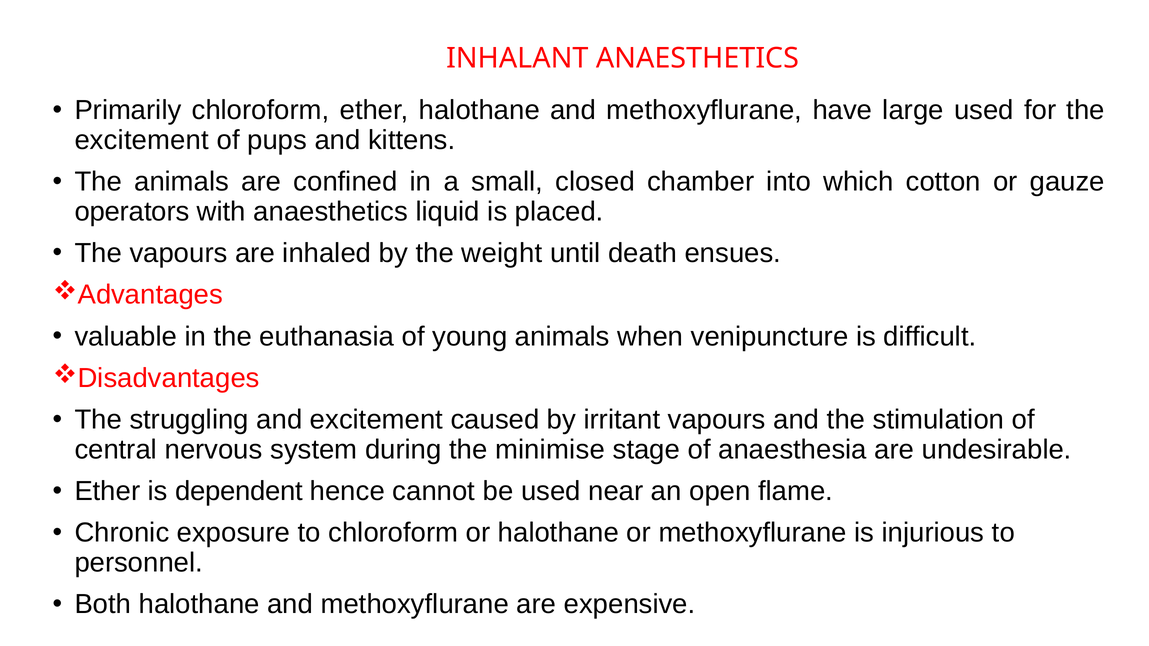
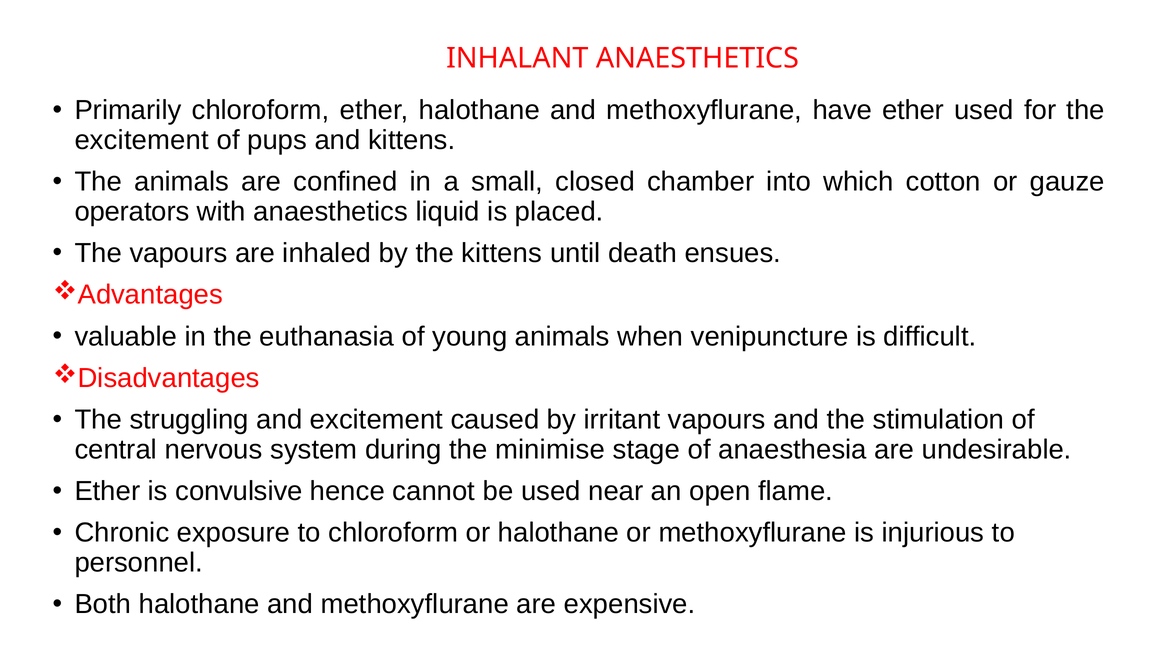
have large: large -> ether (913, 110)
the weight: weight -> kittens (502, 253)
dependent: dependent -> convulsive (239, 491)
